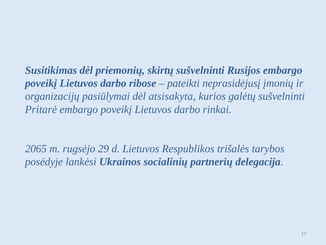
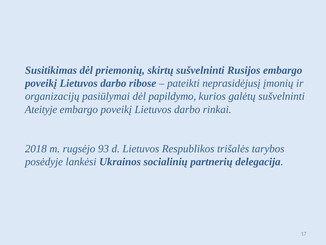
atsisakyta: atsisakyta -> papildymo (172, 96)
Pritarė: Pritarė -> Ateityje (41, 109)
2065: 2065 -> 2018 (36, 148)
29: 29 -> 93 (103, 148)
